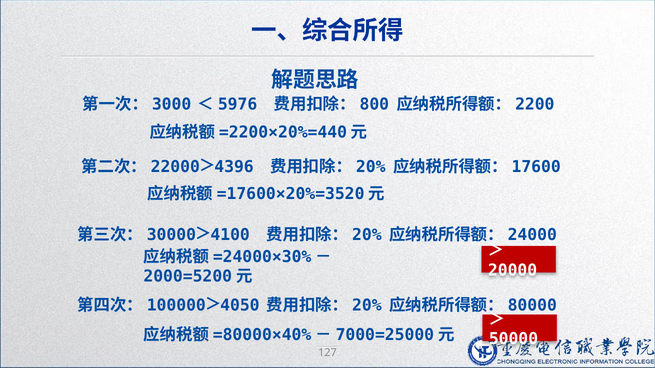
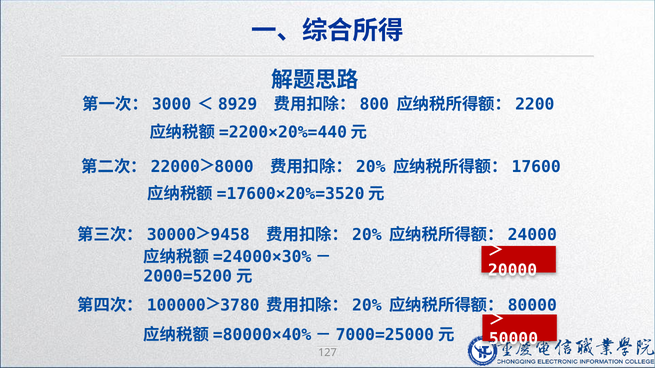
5976: 5976 -> 8929 (238, 104)
4396: 4396 -> 8000 (234, 167)
4100: 4100 -> 9458 (230, 235)
4050: 4050 -> 3780 (240, 306)
